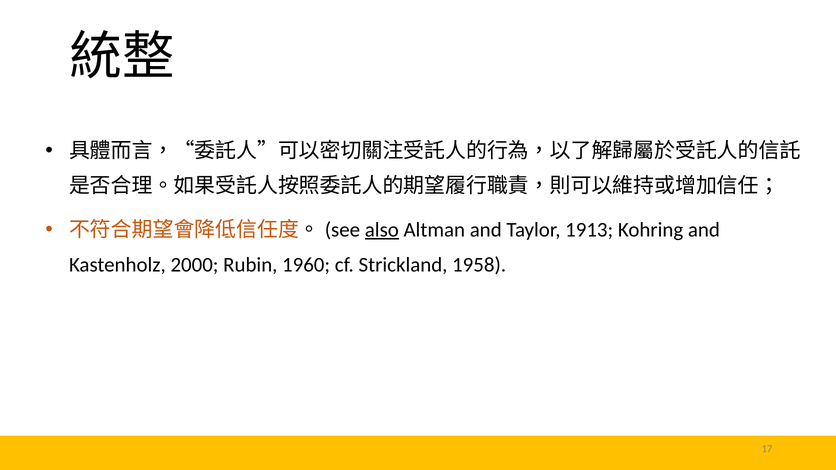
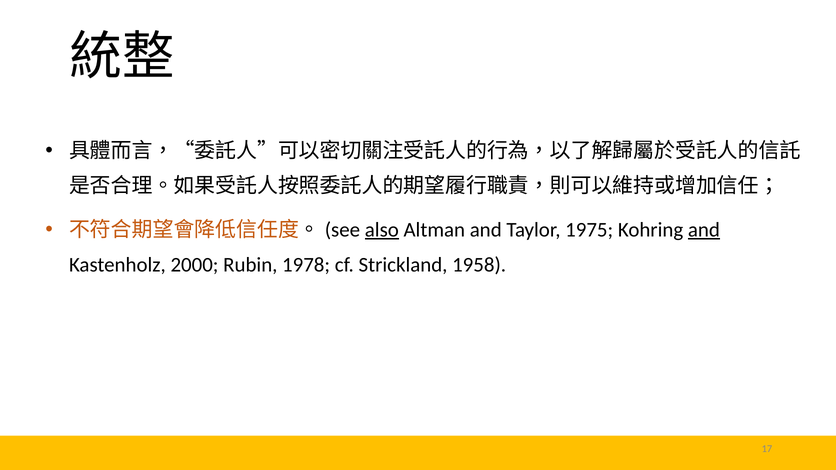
1913: 1913 -> 1975 (589, 230)
and underline: none -> present (704, 230)
1960: 1960 -> 1978 (306, 265)
